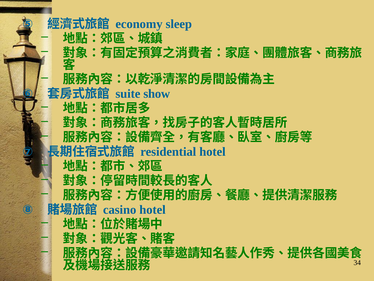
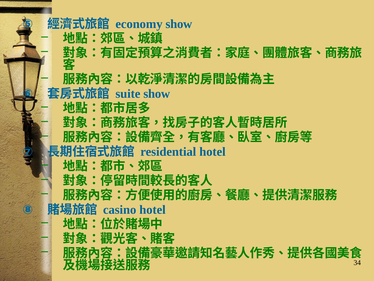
economy sleep: sleep -> show (179, 24)
